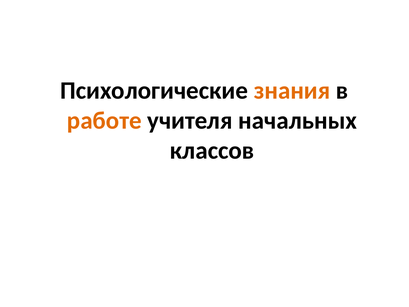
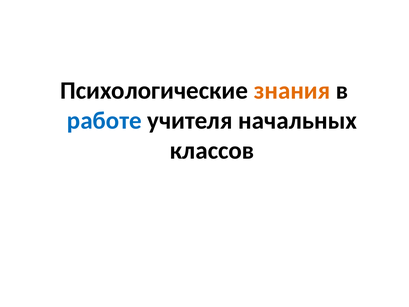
работе colour: orange -> blue (104, 120)
